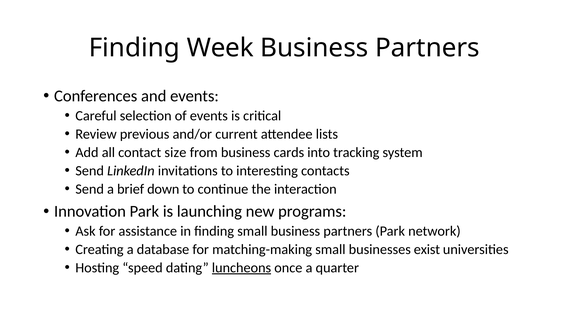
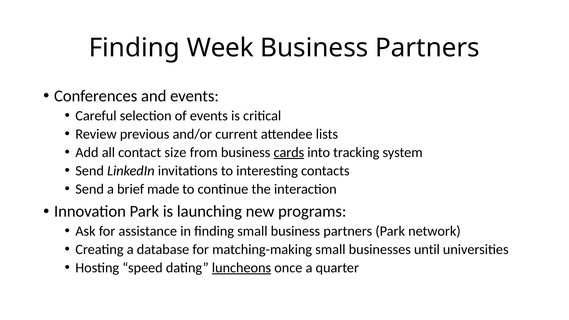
cards underline: none -> present (289, 152)
down: down -> made (163, 189)
exist: exist -> until (427, 249)
